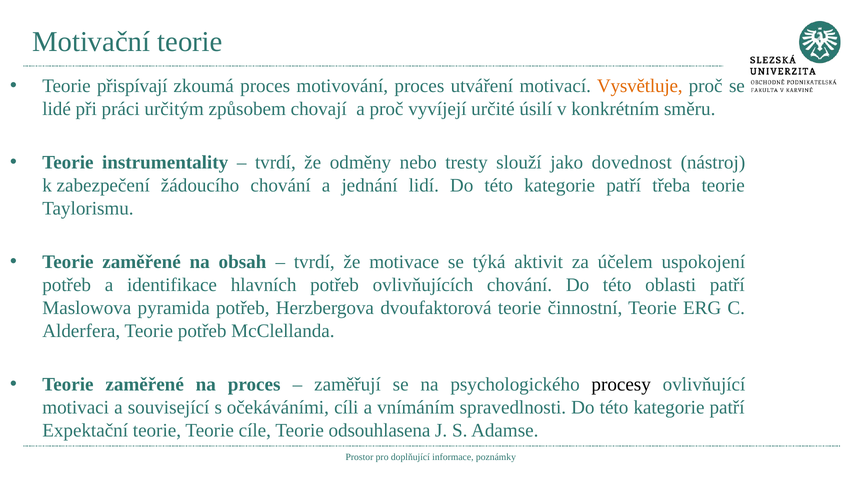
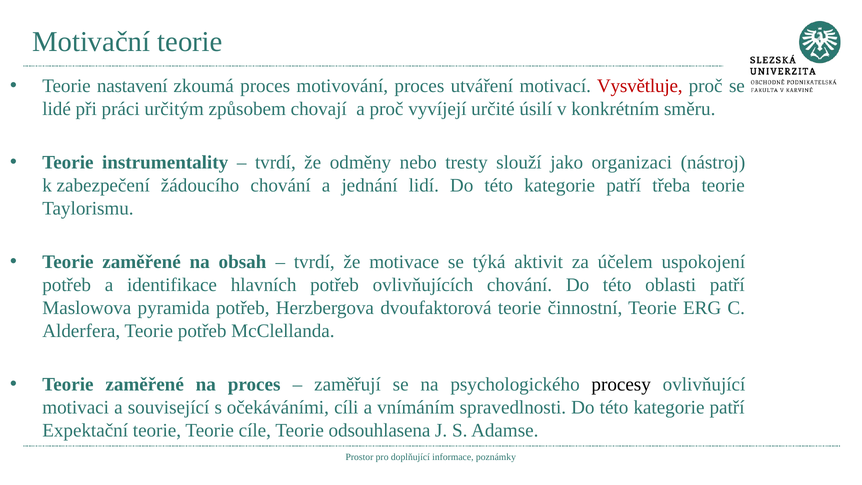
přispívají: přispívají -> nastavení (132, 86)
Vysvětluje colour: orange -> red (640, 86)
dovednost: dovednost -> organizaci (632, 162)
